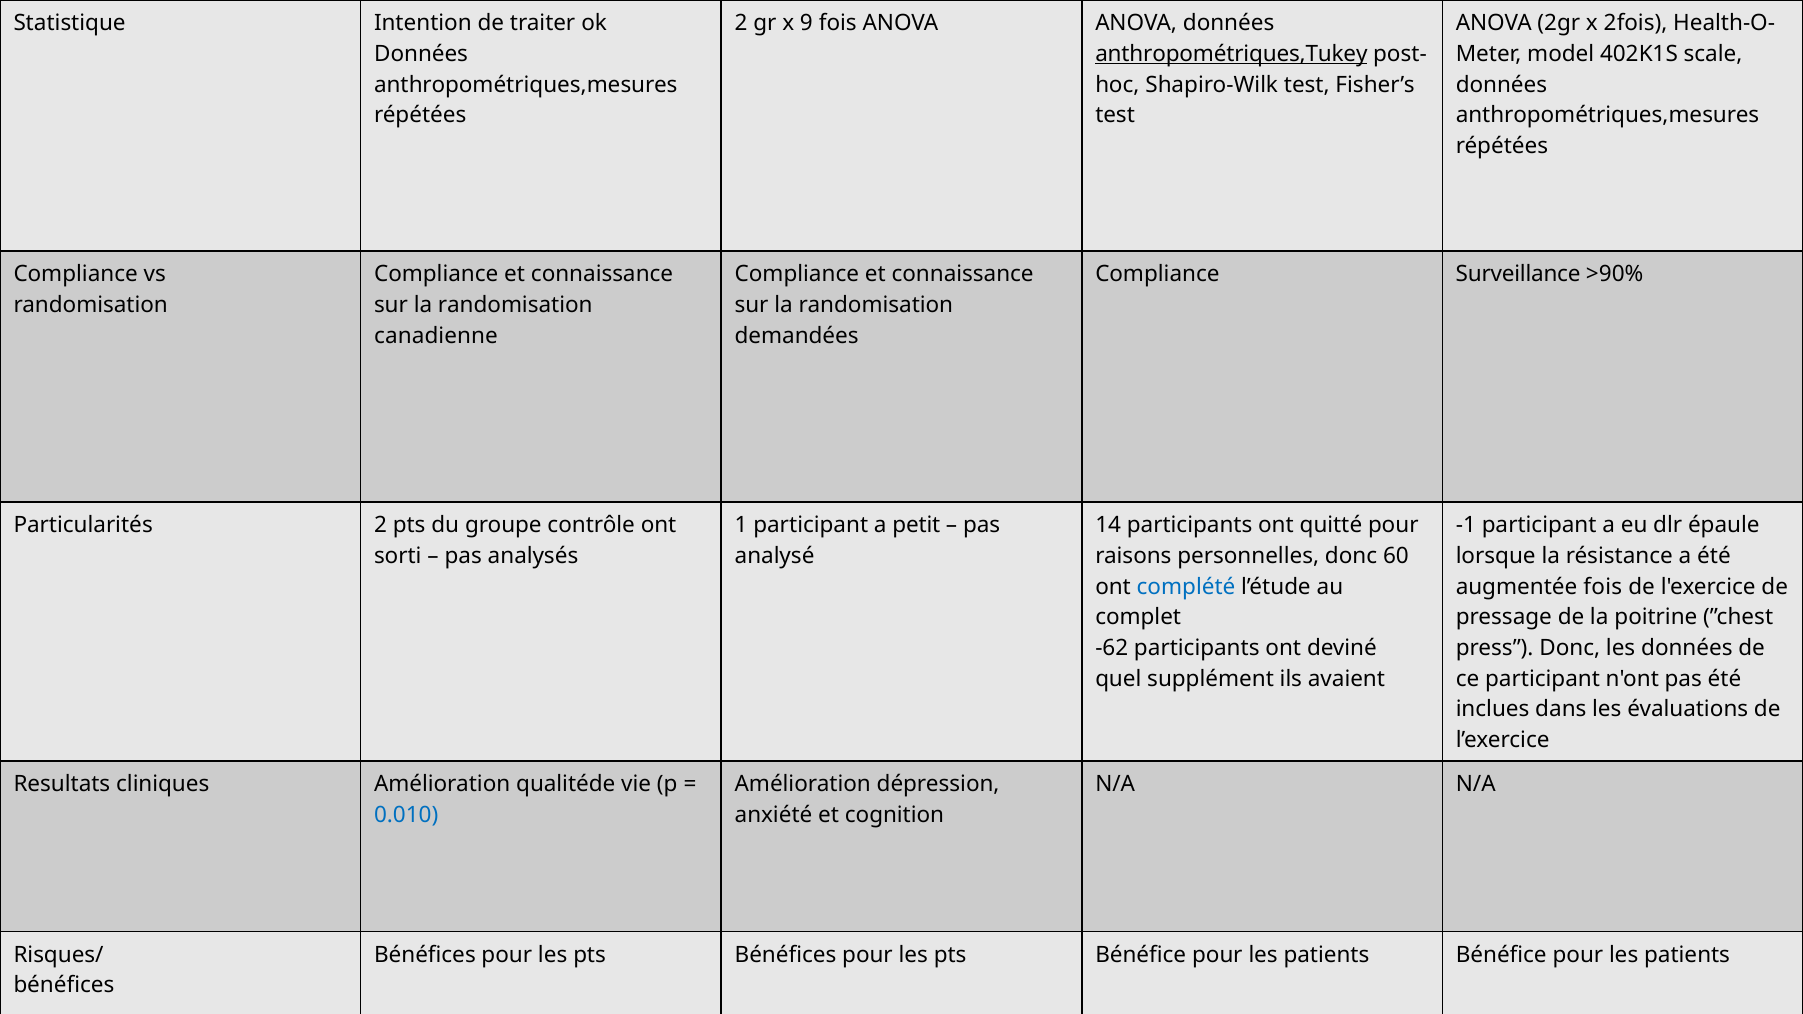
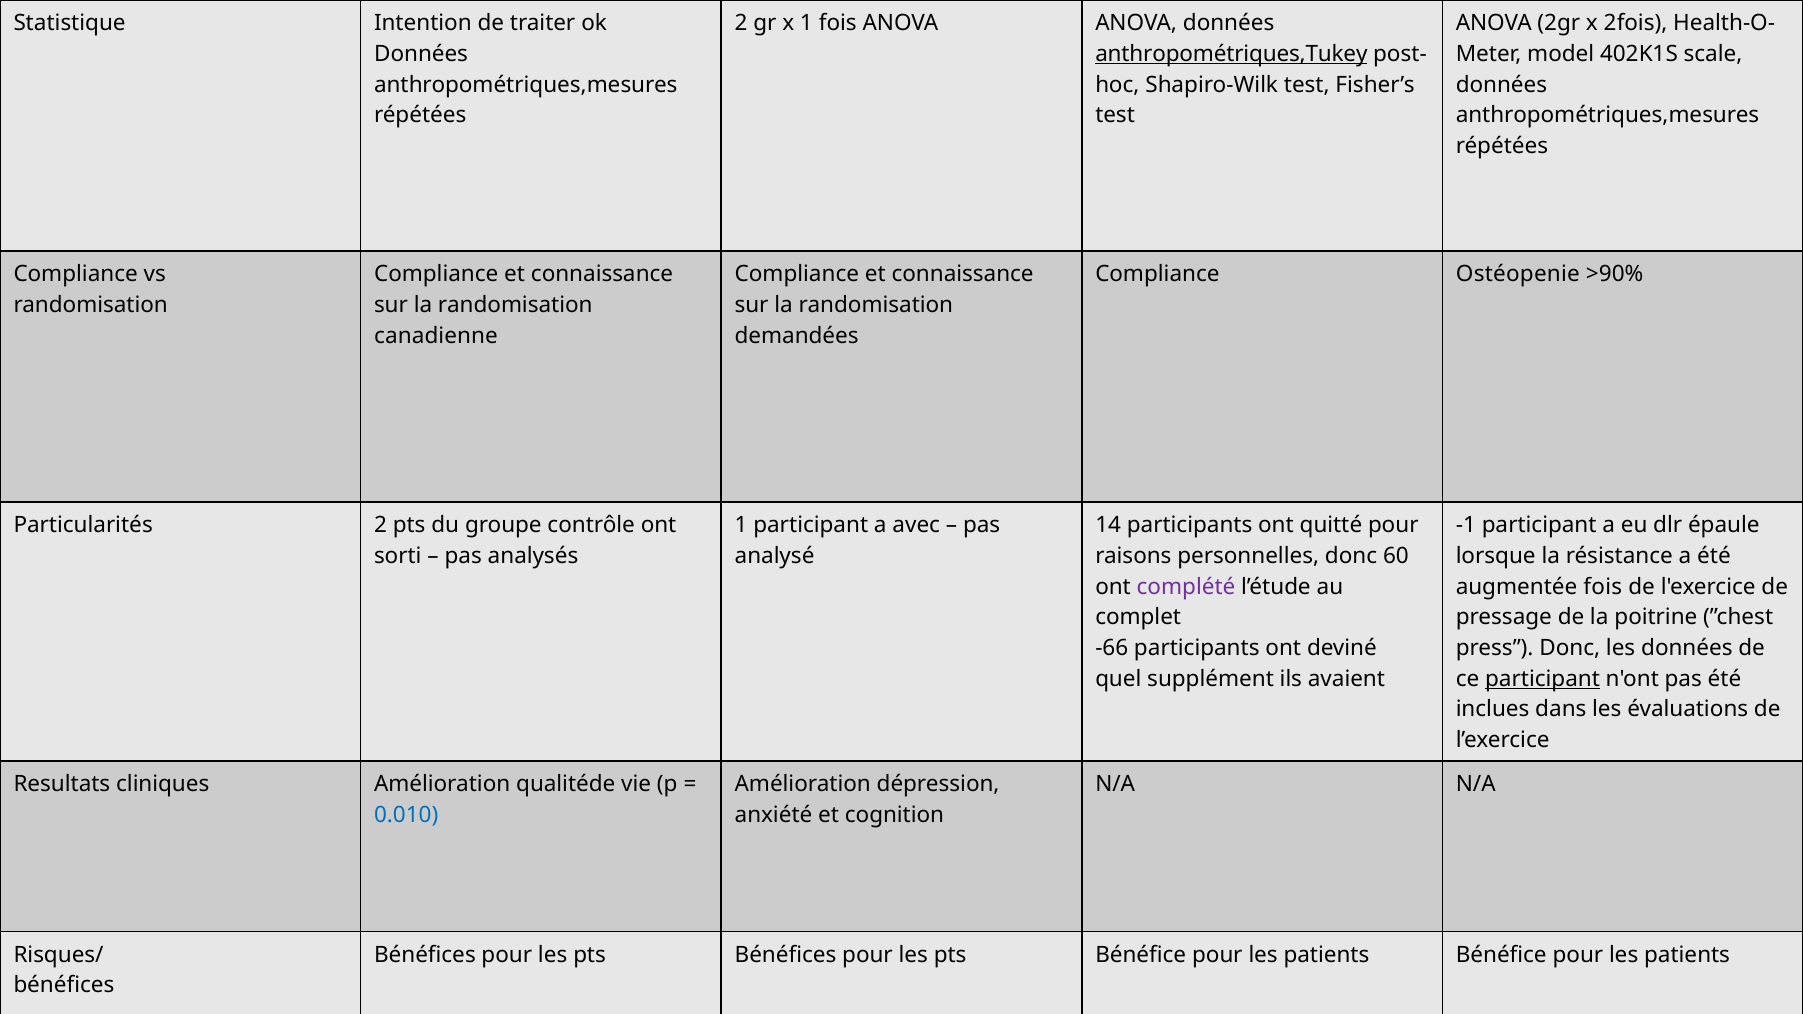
x 9: 9 -> 1 (806, 23)
Surveillance: Surveillance -> Ostéopenie (1518, 274)
petit: petit -> avec (916, 525)
complété colour: blue -> purple (1186, 587)
-62: -62 -> -66 (1112, 648)
participant underline: none -> present (1543, 679)
